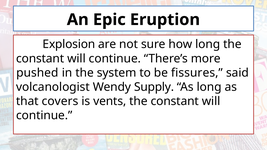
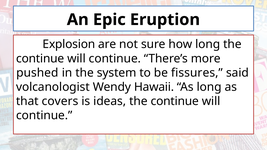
constant: constant -> continue (40, 59)
Supply: Supply -> Hawaii (154, 87)
vents: vents -> ideas (110, 101)
constant: constant -> continue (175, 101)
